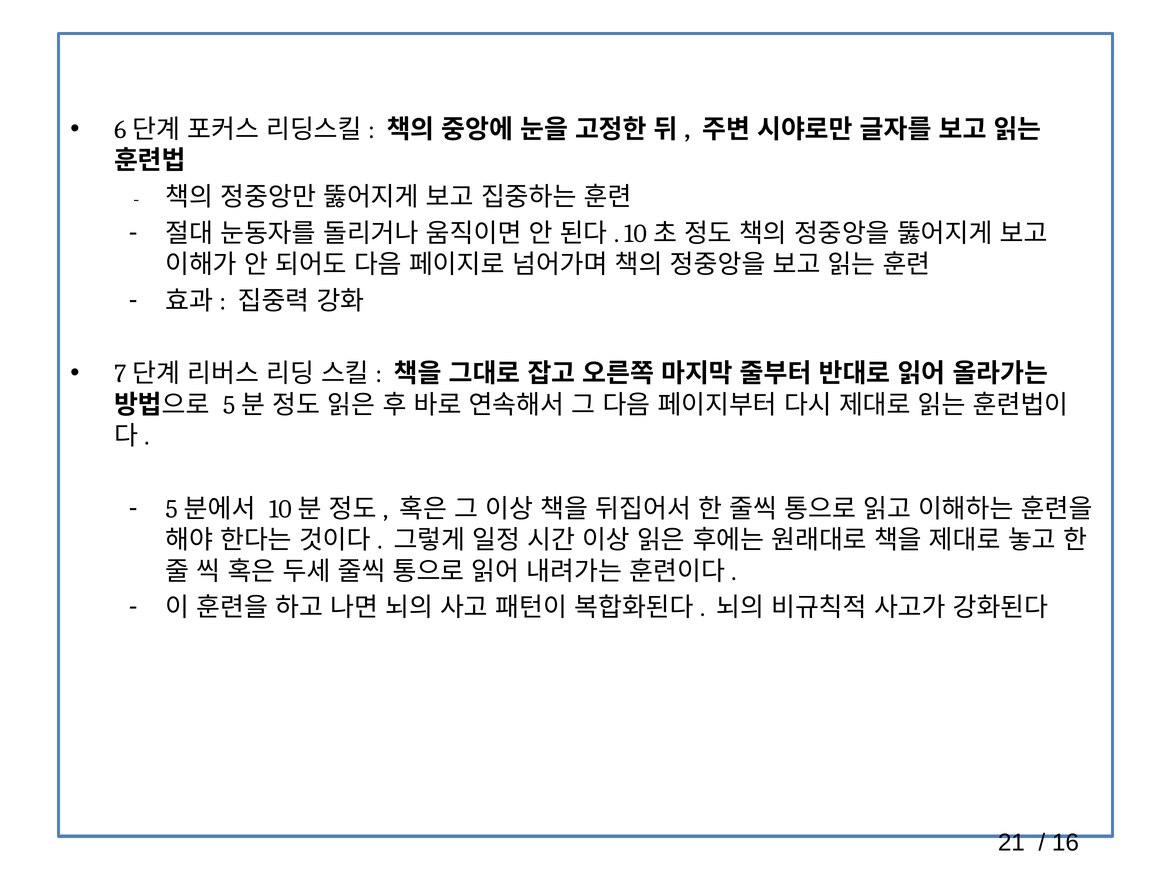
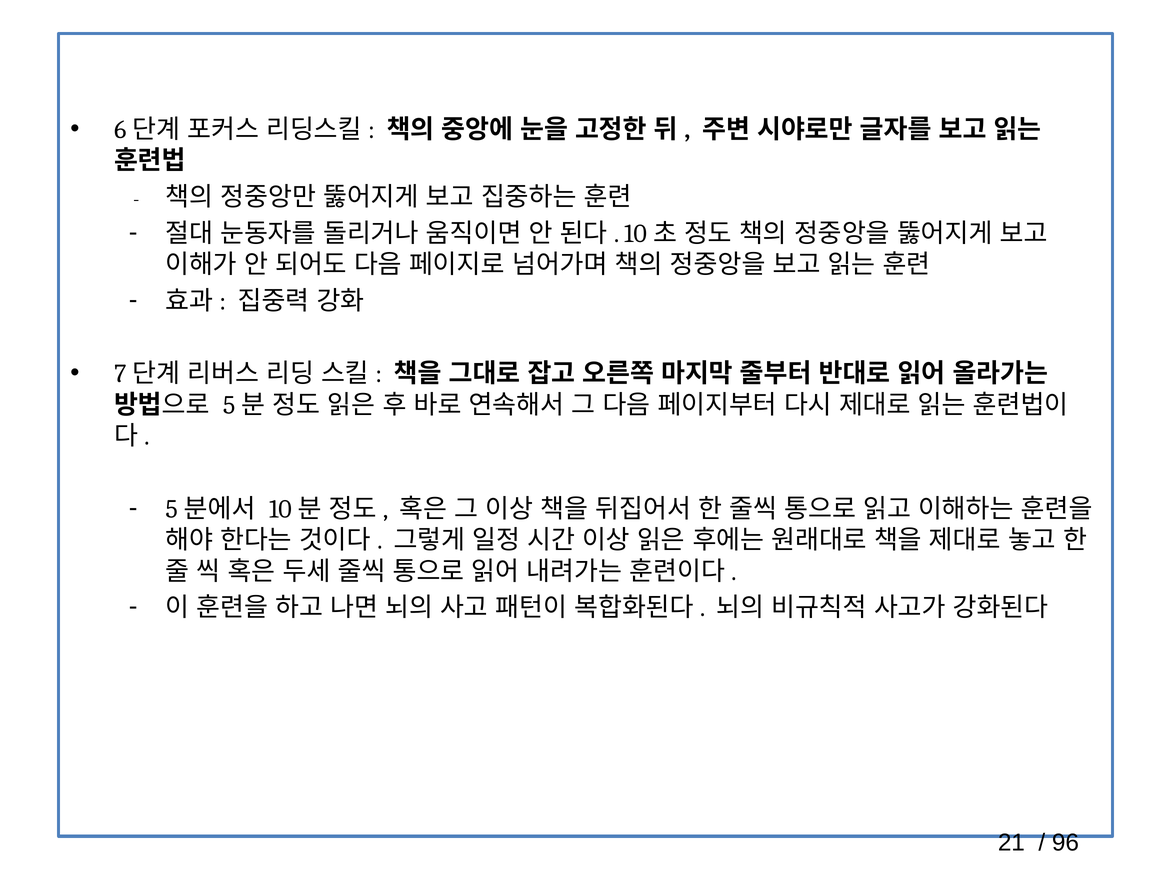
16: 16 -> 96 (1065, 842)
